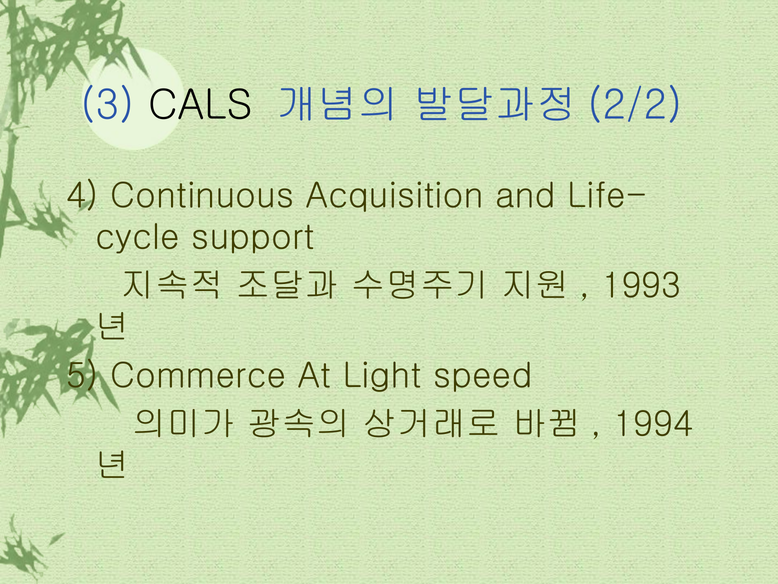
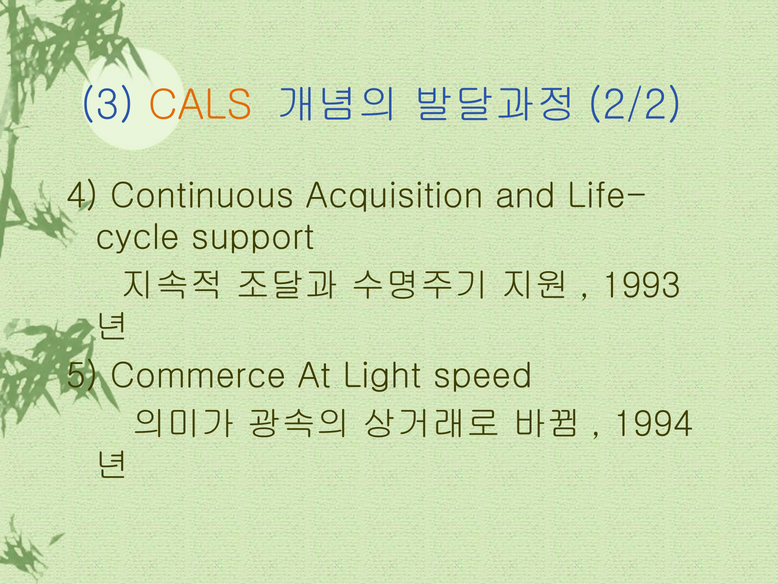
CALS colour: black -> orange (201, 105)
